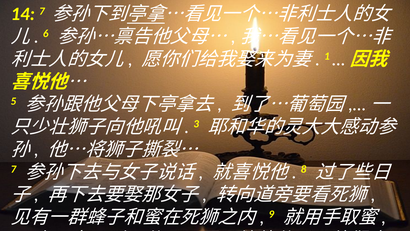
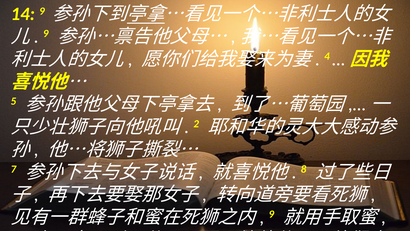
14 7: 7 -> 9 (42, 11)
6: 6 -> 9 (46, 34)
1: 1 -> 4 (327, 56)
3: 3 -> 2 (196, 124)
